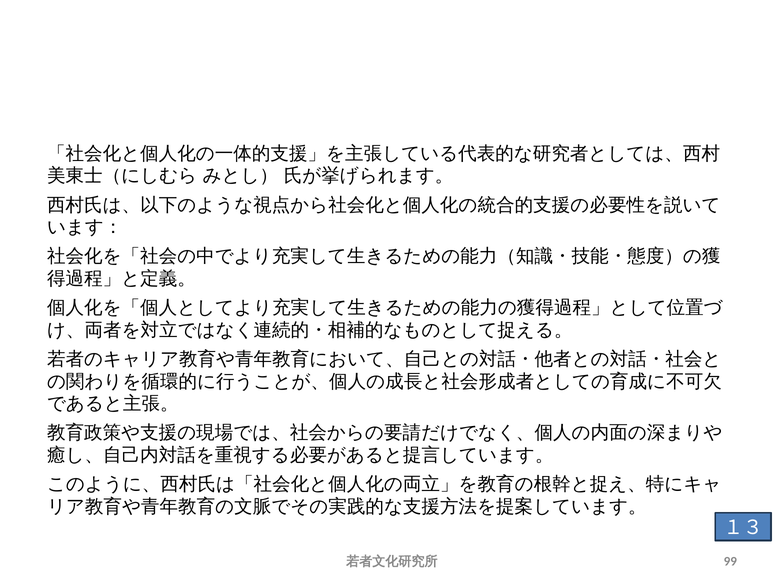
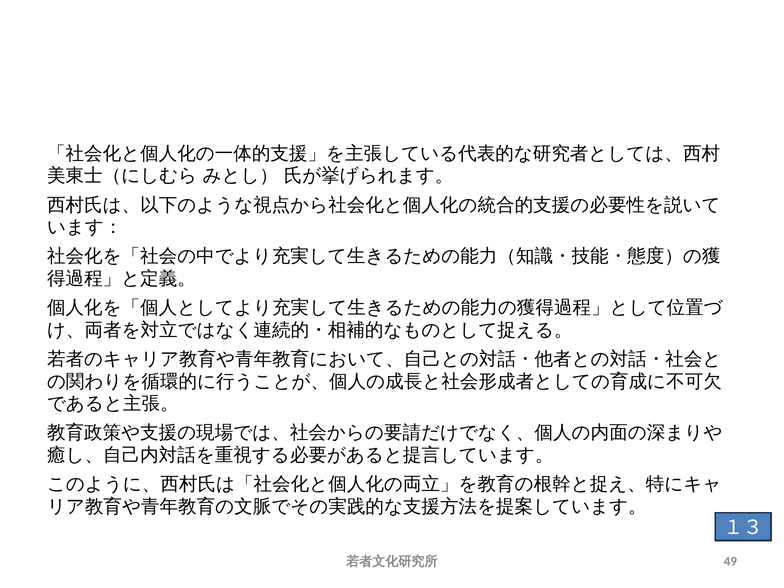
99: 99 -> 49 (730, 561)
